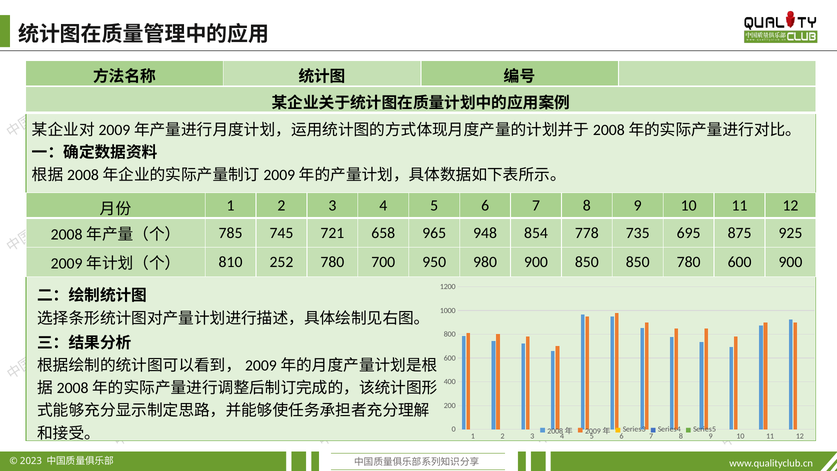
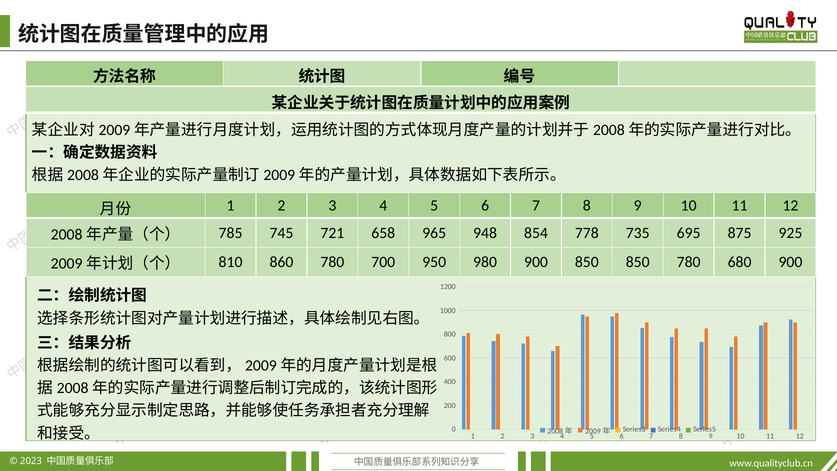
252: 252 -> 860 (281, 262)
780 600: 600 -> 680 (740, 262)
